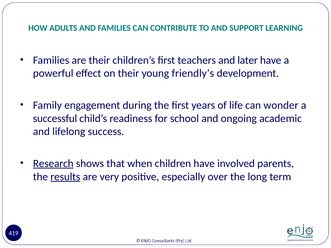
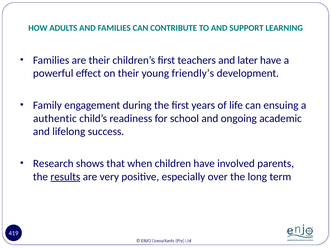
wonder: wonder -> ensuing (281, 105)
successful: successful -> authentic (55, 118)
Research underline: present -> none (53, 164)
